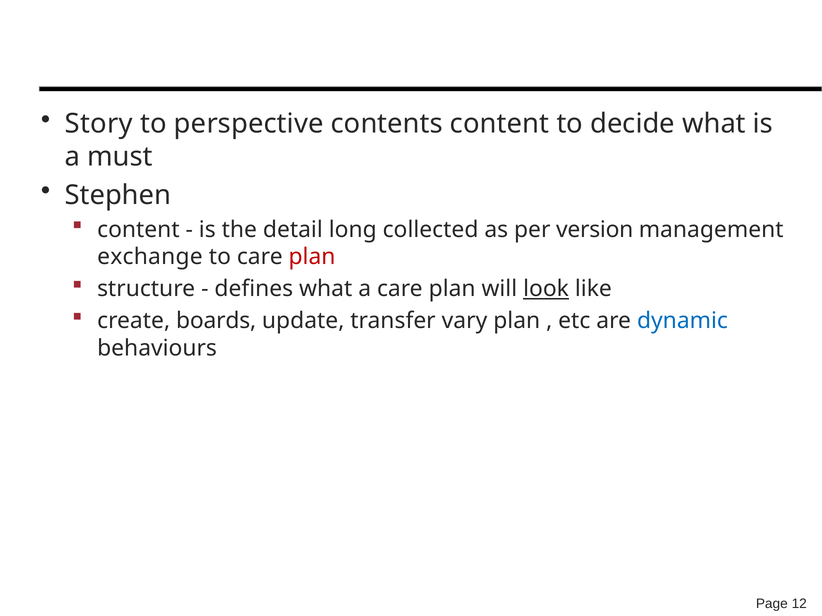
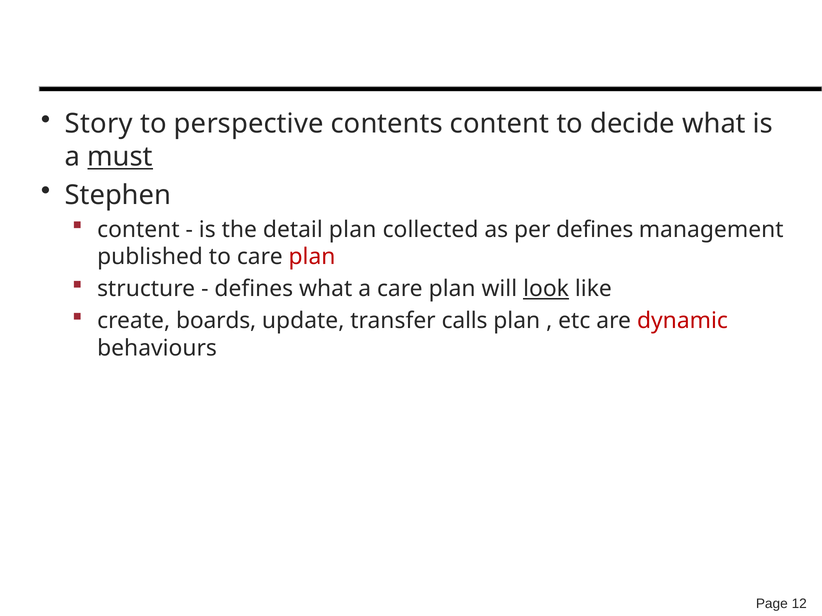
must underline: none -> present (120, 157)
detail long: long -> plan (353, 230)
per version: version -> defines (595, 230)
exchange: exchange -> published (150, 257)
vary: vary -> calls (465, 321)
dynamic colour: blue -> red (682, 321)
